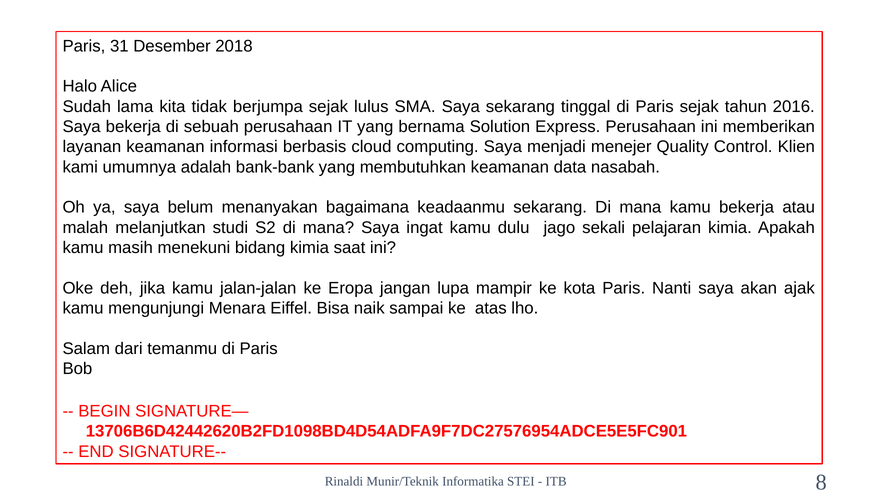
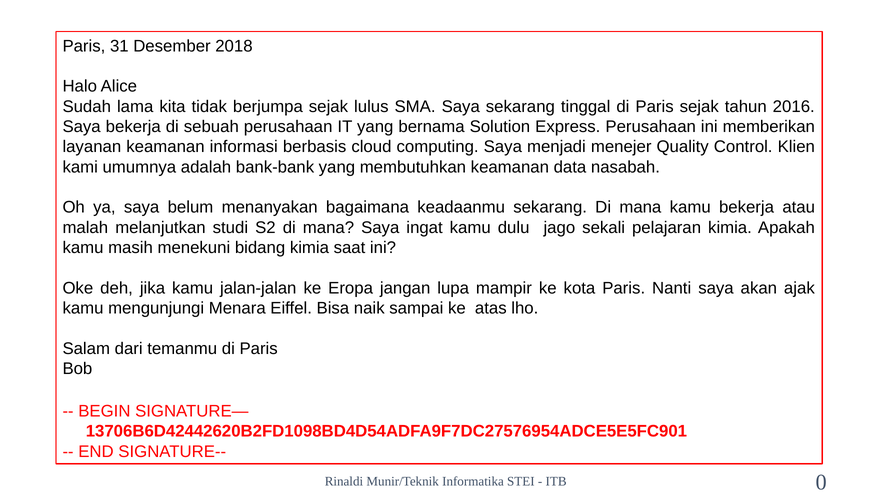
8: 8 -> 0 (821, 482)
